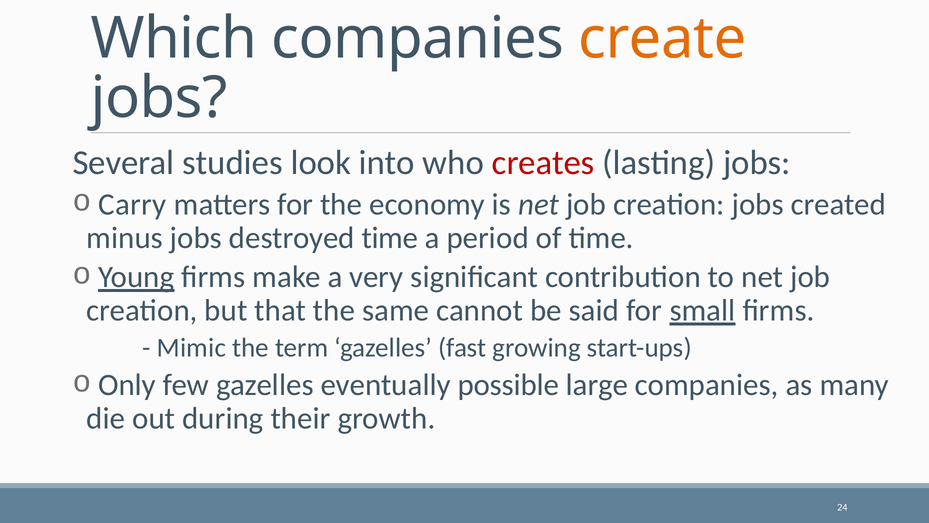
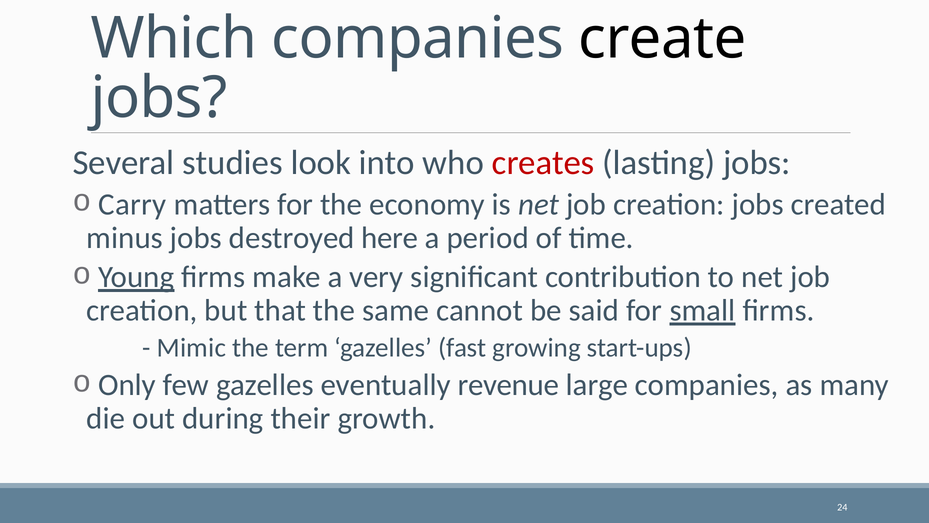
create colour: orange -> black (662, 39)
destroyed time: time -> here (390, 238)
possible: possible -> revenue (508, 385)
